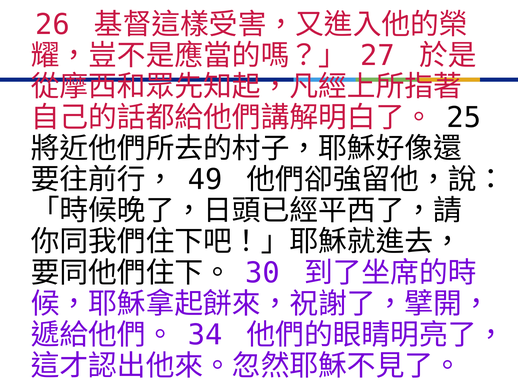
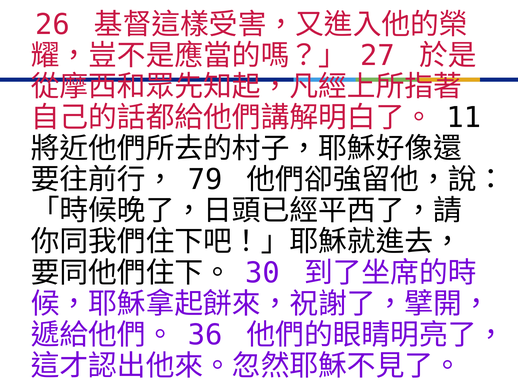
25: 25 -> 11 (464, 118)
49: 49 -> 79 (205, 180)
34: 34 -> 36 (205, 335)
